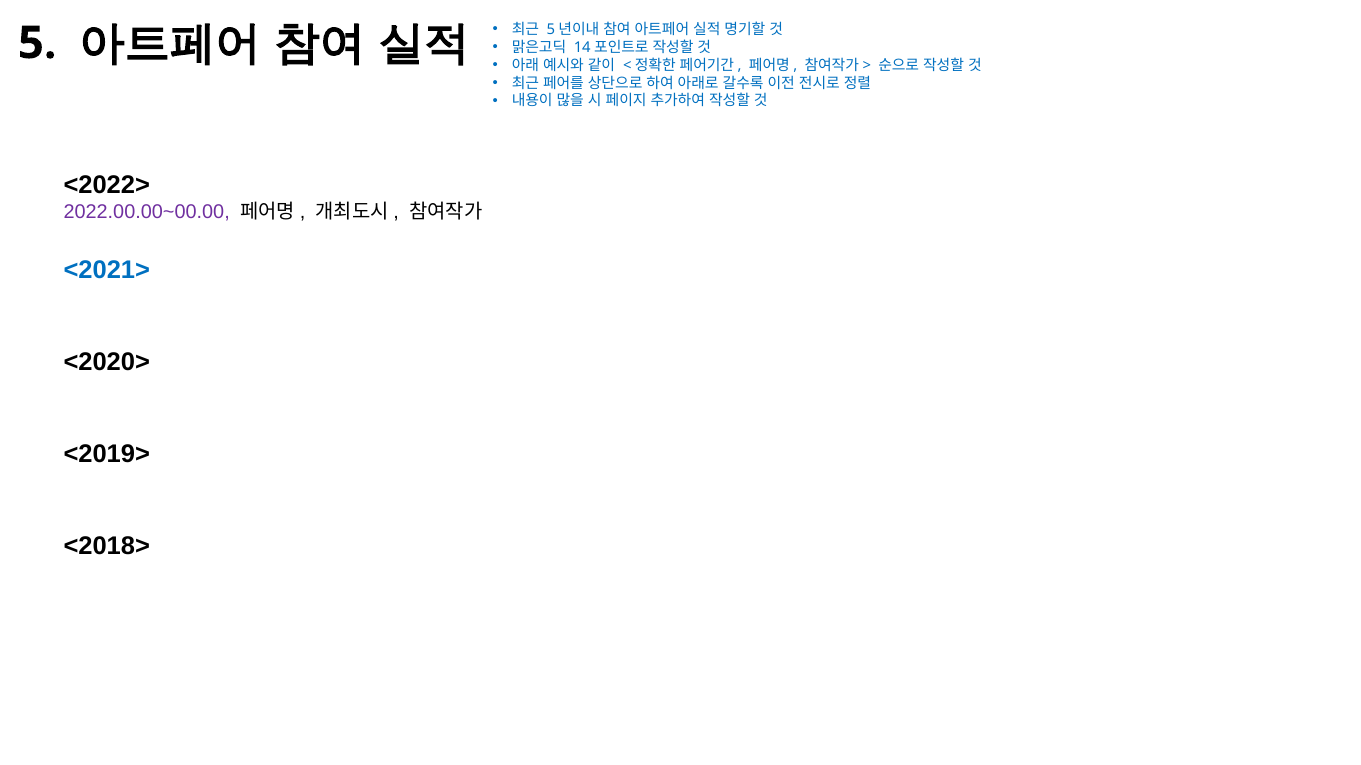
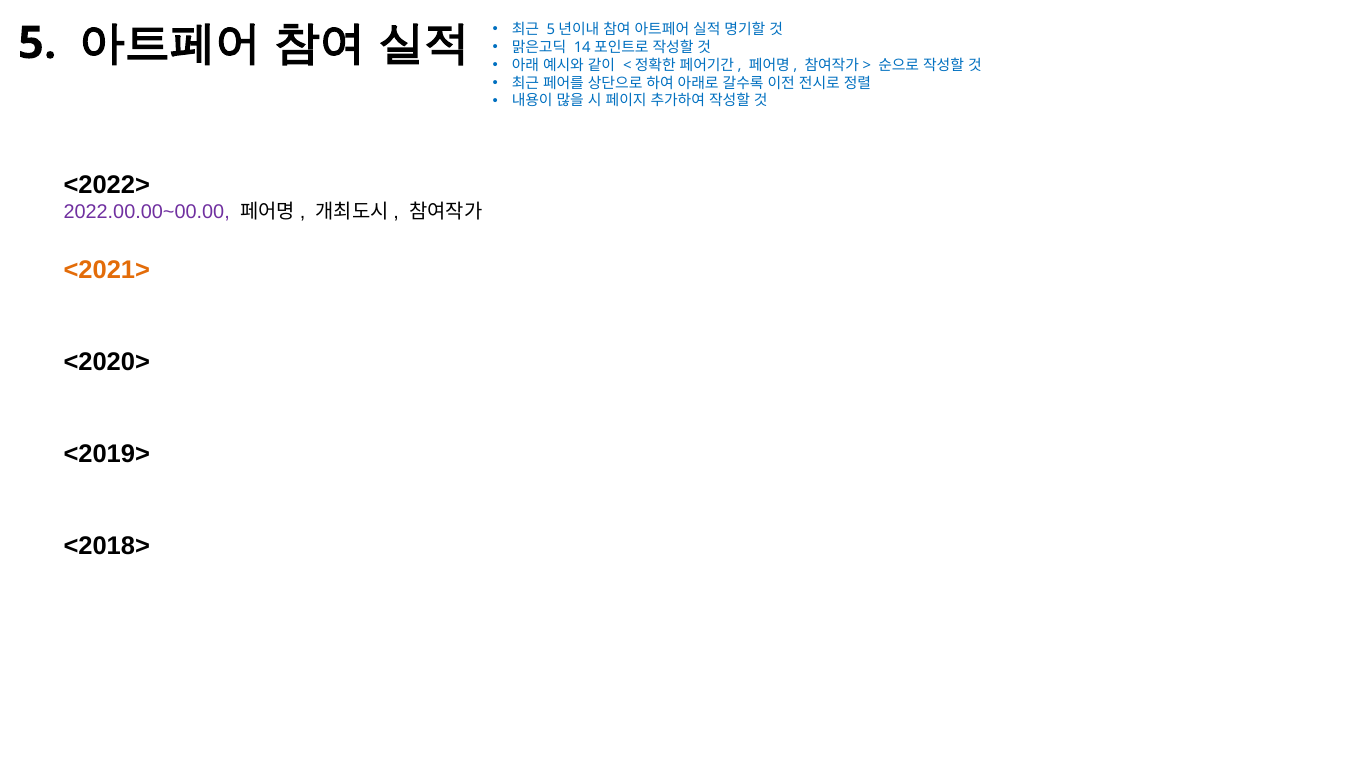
<2021> colour: blue -> orange (107, 270)
